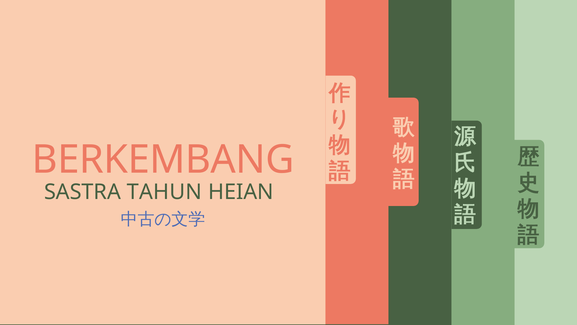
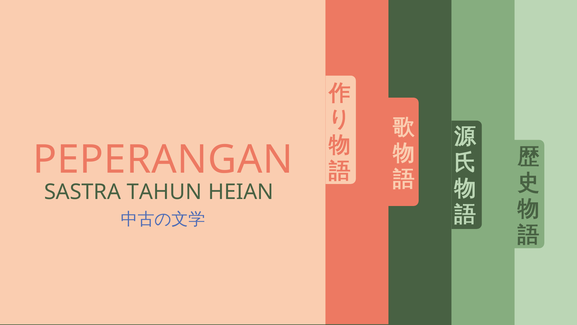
BERKEMBANG: BERKEMBANG -> PEPERANGAN (163, 160)
